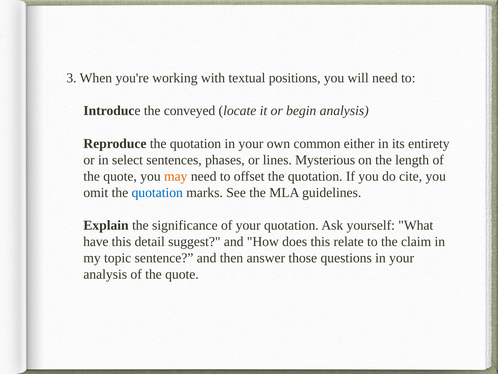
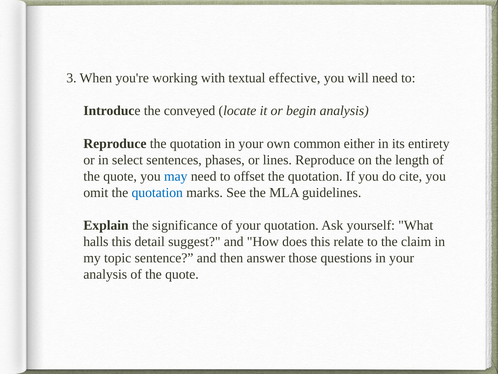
positions: positions -> effective (295, 78)
lines Mysterious: Mysterious -> Reproduce (325, 160)
may colour: orange -> blue (176, 176)
have: have -> halls (96, 241)
